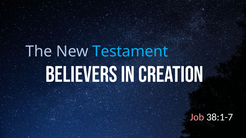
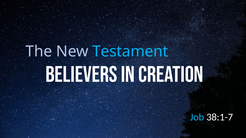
Job colour: pink -> light blue (197, 117)
